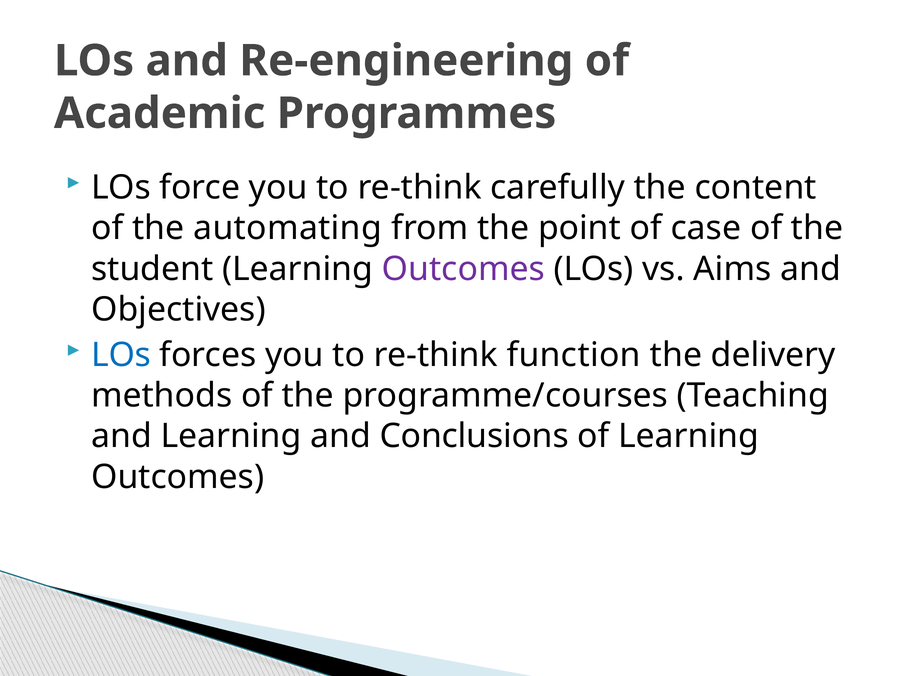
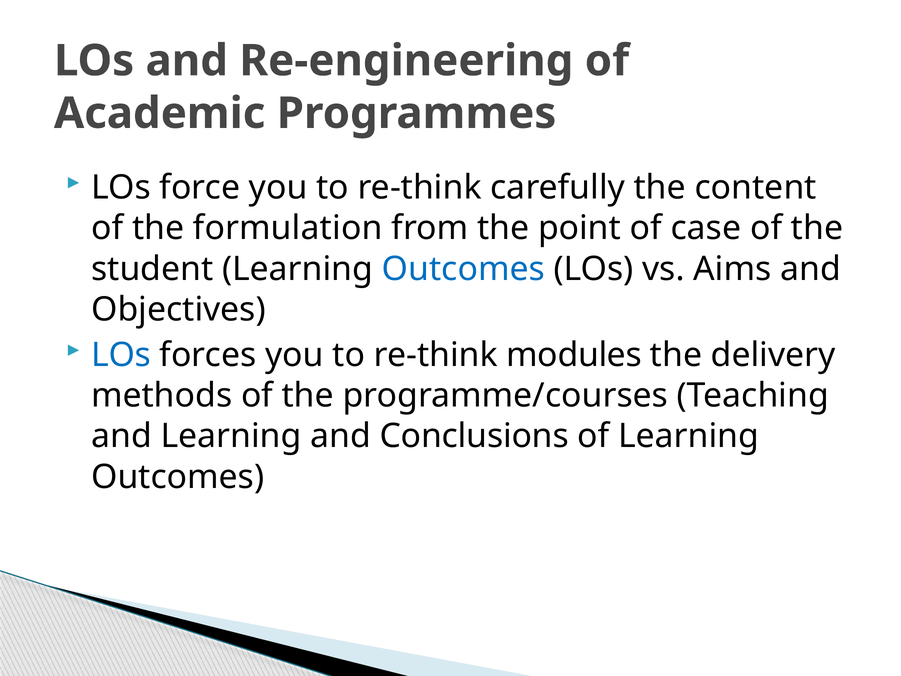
automating: automating -> formulation (288, 228)
Outcomes colour: purple -> blue (463, 269)
function: function -> modules (574, 355)
